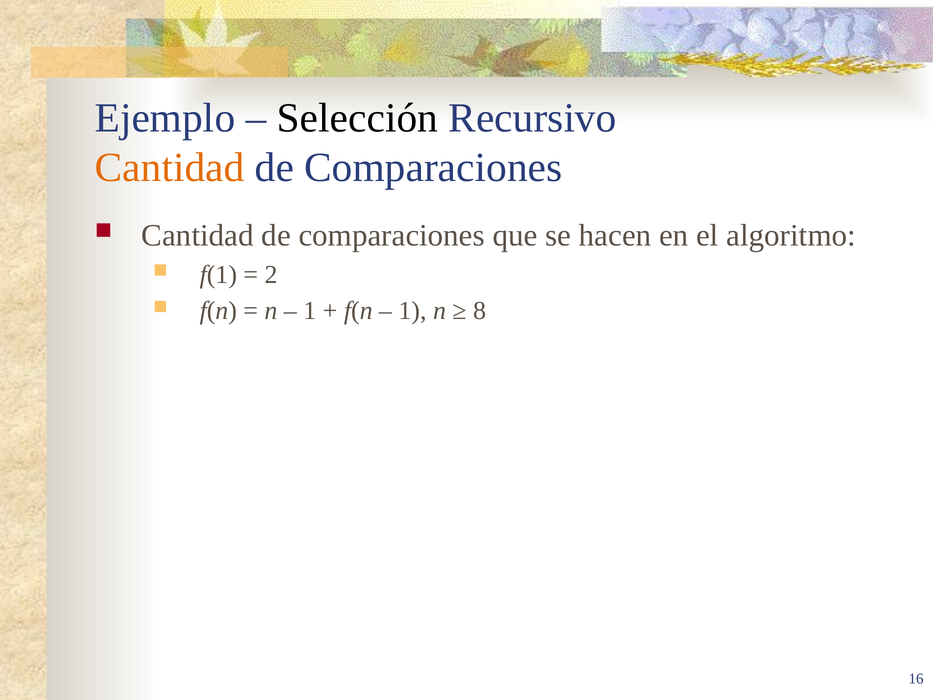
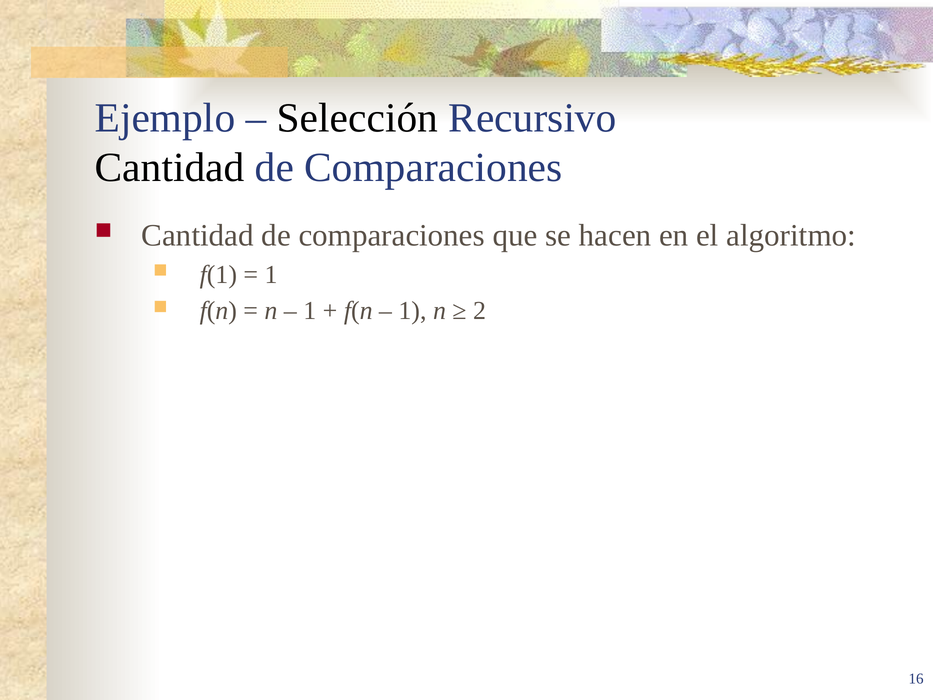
Cantidad colour: orange -> black (170, 168)
2: 2 -> 1 (271, 274)
8: 8 -> 2 (480, 311)
